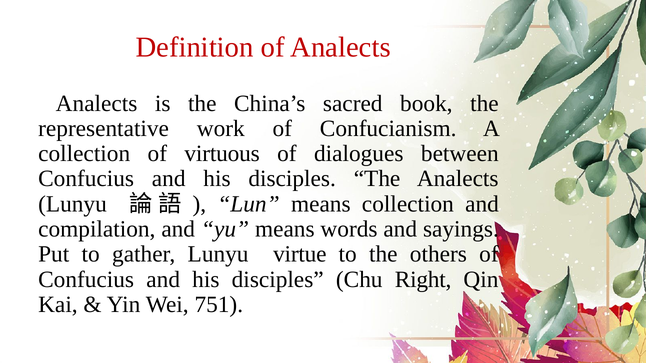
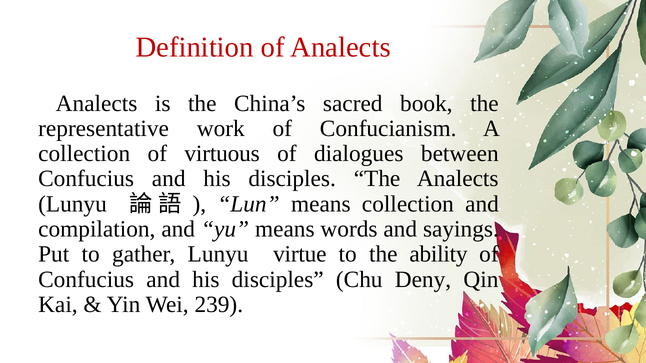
others: others -> ability (439, 255)
Right: Right -> Deny (423, 280)
751: 751 -> 239 (219, 305)
